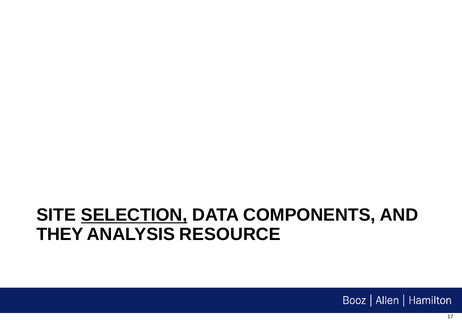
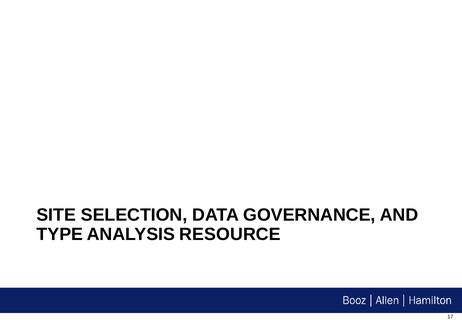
SELECTION underline: present -> none (134, 215)
COMPONENTS: COMPONENTS -> GOVERNANCE (309, 215)
THEY: THEY -> TYPE (60, 234)
